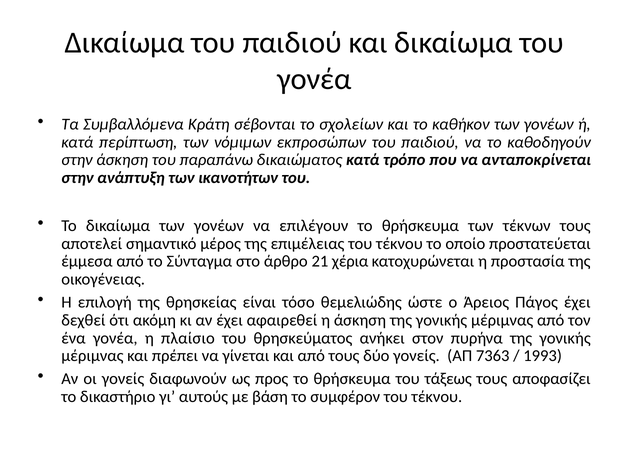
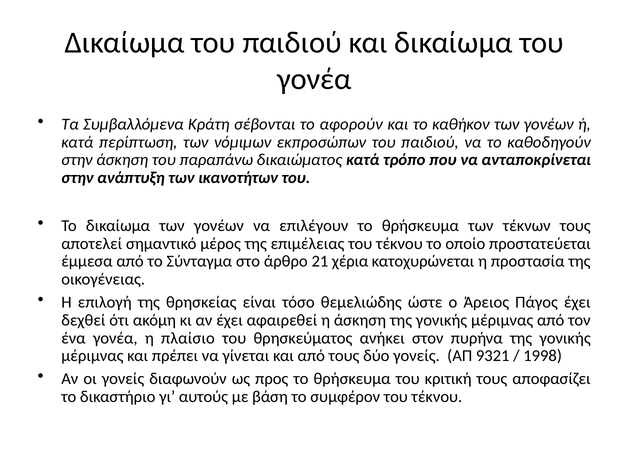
σχολείων: σχολείων -> αφορούν (351, 124)
7363: 7363 -> 9321 (493, 357)
1993: 1993 -> 1998 (543, 357)
τάξεως: τάξεως -> κριτική (448, 380)
